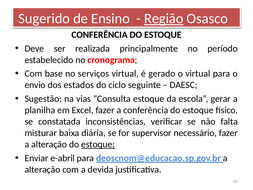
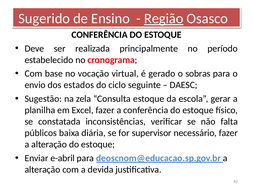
serviços: serviços -> vocação (94, 74)
o virtual: virtual -> sobras (198, 74)
vias: vias -> zela (84, 99)
misturar: misturar -> públicos (41, 133)
estoque underline: present -> none (98, 144)
